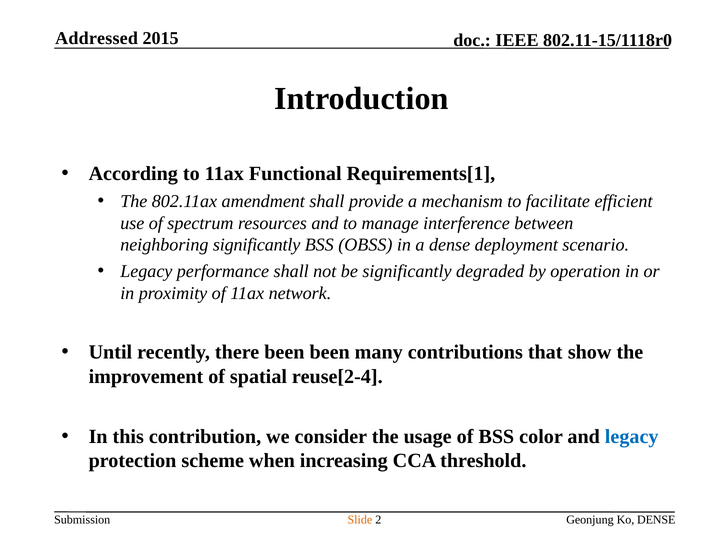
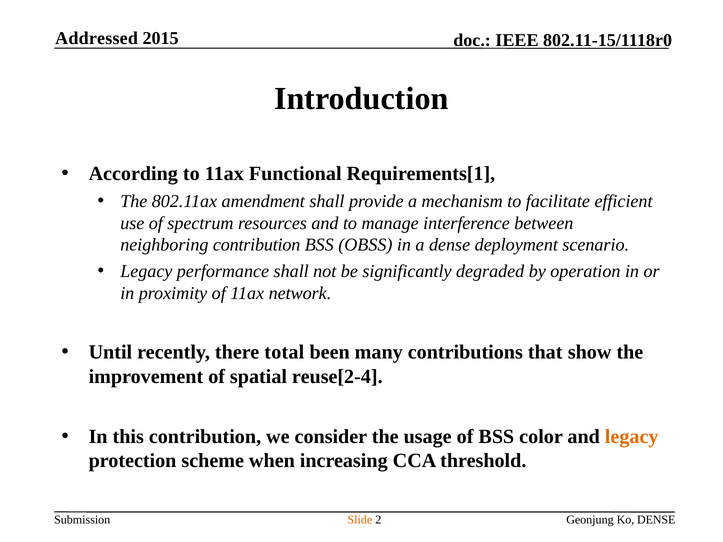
neighboring significantly: significantly -> contribution (257, 245)
there been: been -> total (284, 353)
legacy colour: blue -> orange (632, 437)
